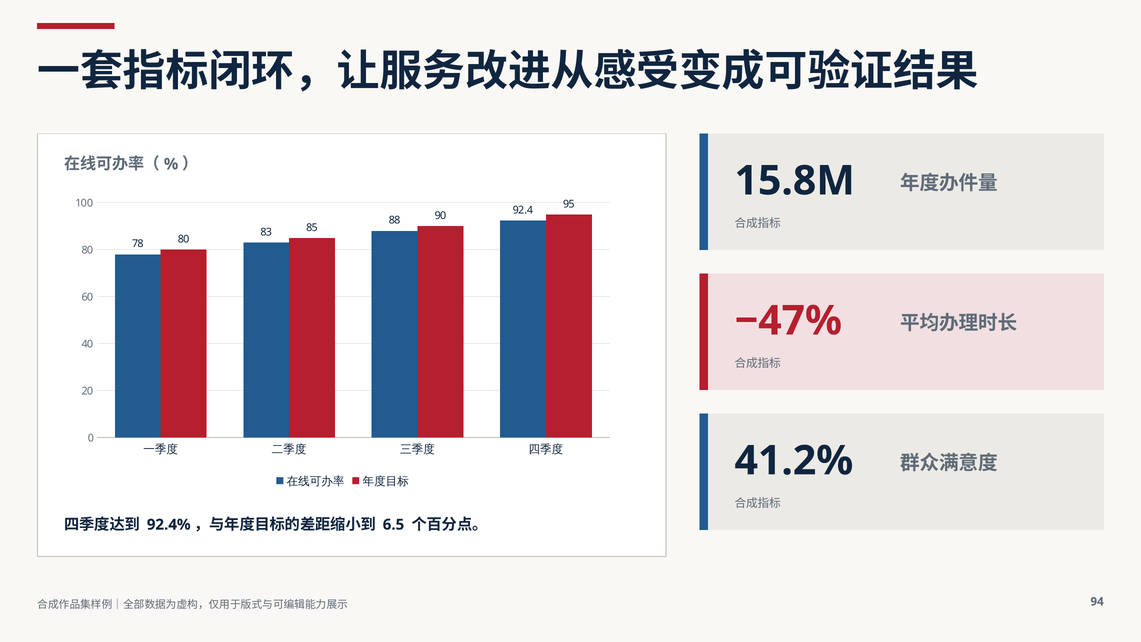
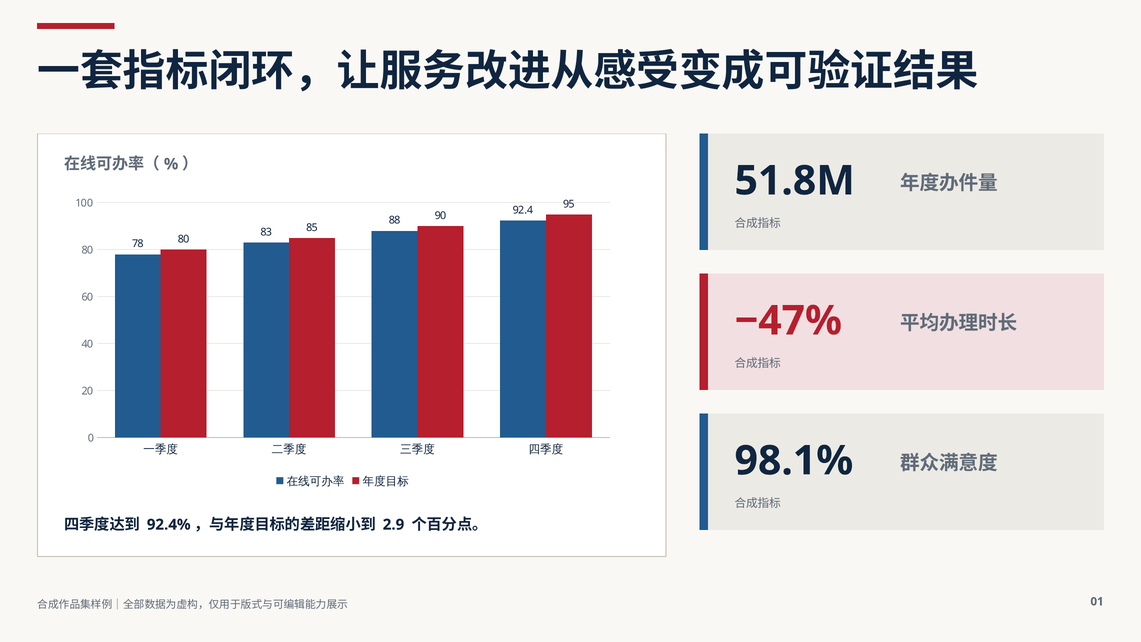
15.8M: 15.8M -> 51.8M (795, 181)
41.2%: 41.2% -> 98.1% (794, 461)
6.5: 6.5 -> 2.9 (393, 524)
94: 94 -> 01 (1097, 601)
